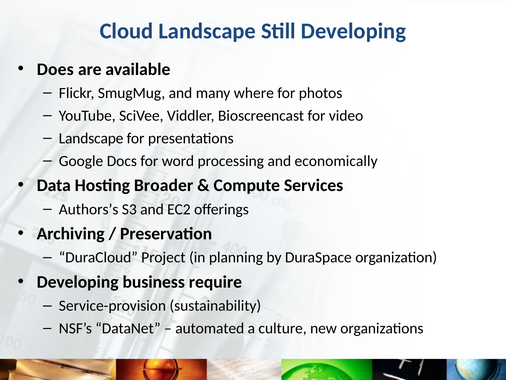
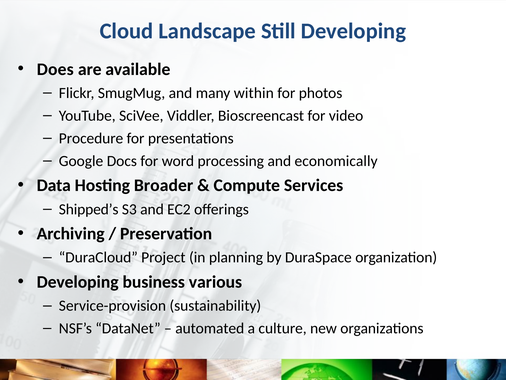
where: where -> within (254, 93)
Landscape: Landscape -> Procedure (91, 138)
Authors’s: Authors’s -> Shipped’s (89, 209)
require: require -> various (215, 282)
